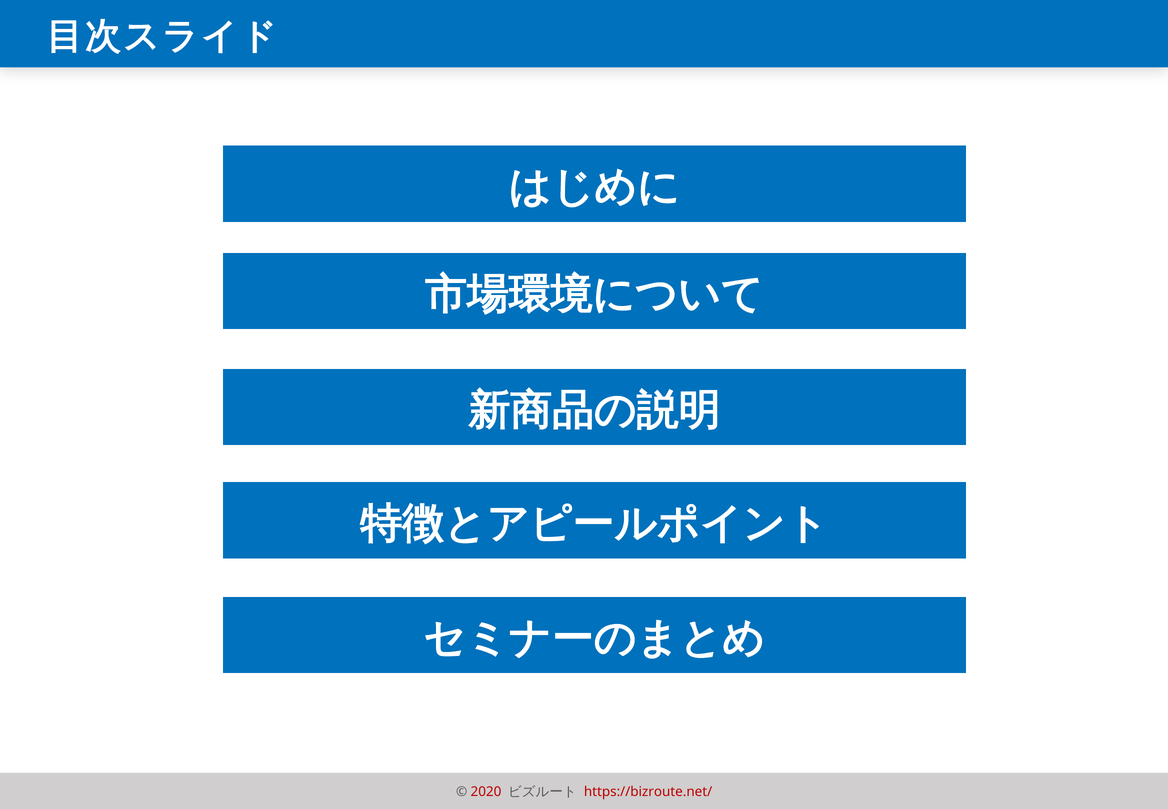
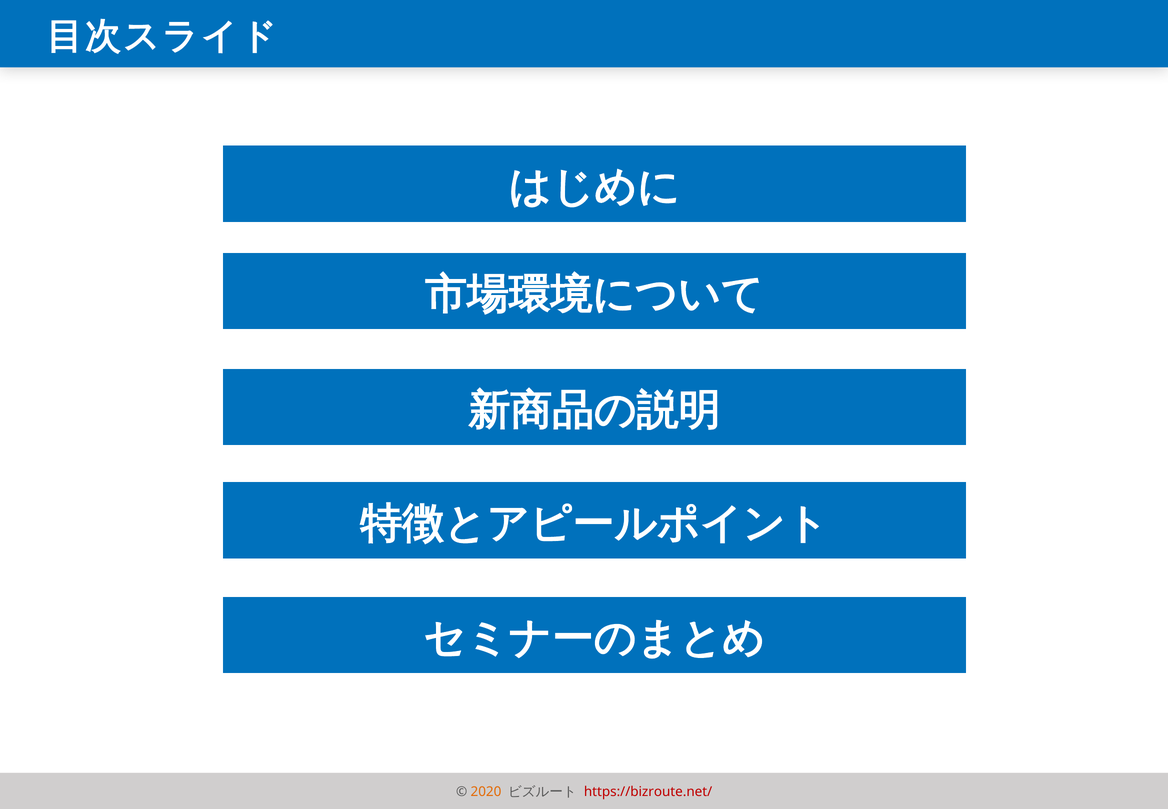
2020 colour: red -> orange (486, 791)
